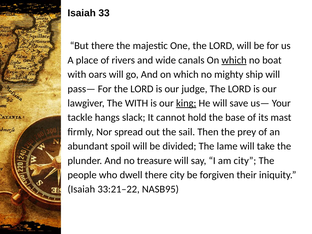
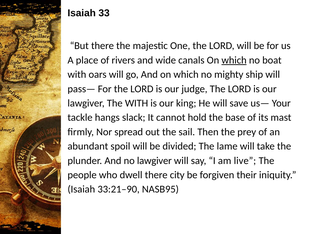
king underline: present -> none (186, 103)
no treasure: treasure -> lawgiver (154, 161)
am city: city -> live (245, 161)
33:21–22: 33:21–22 -> 33:21–90 (119, 189)
